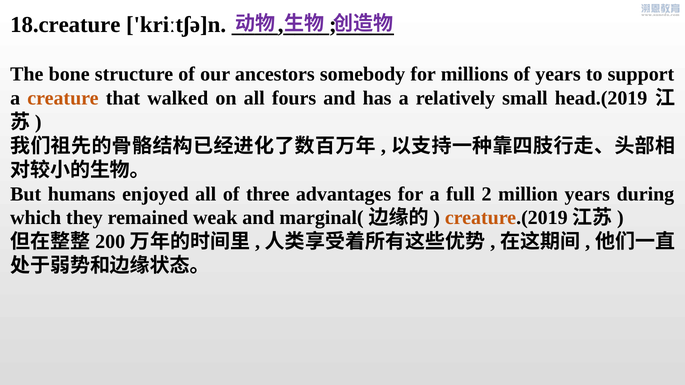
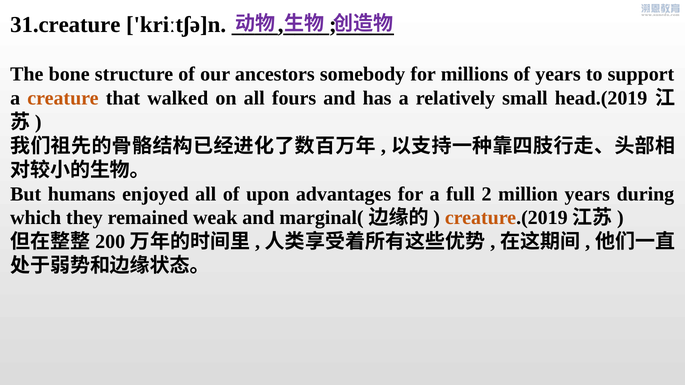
18.creature: 18.creature -> 31.creature (65, 25)
three: three -> upon (268, 194)
